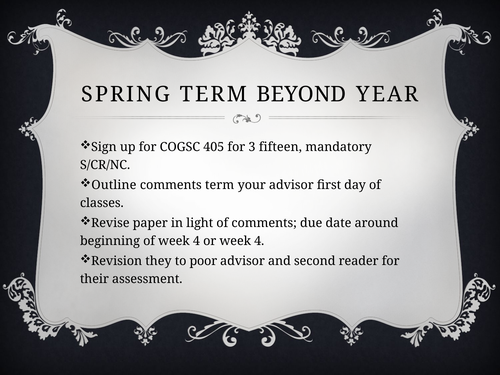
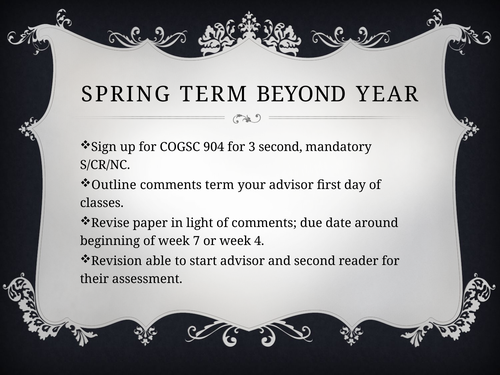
405: 405 -> 904 (214, 147)
3 fifteen: fifteen -> second (281, 147)
of week 4: 4 -> 7 (196, 241)
they: they -> able (158, 261)
poor: poor -> start (203, 261)
